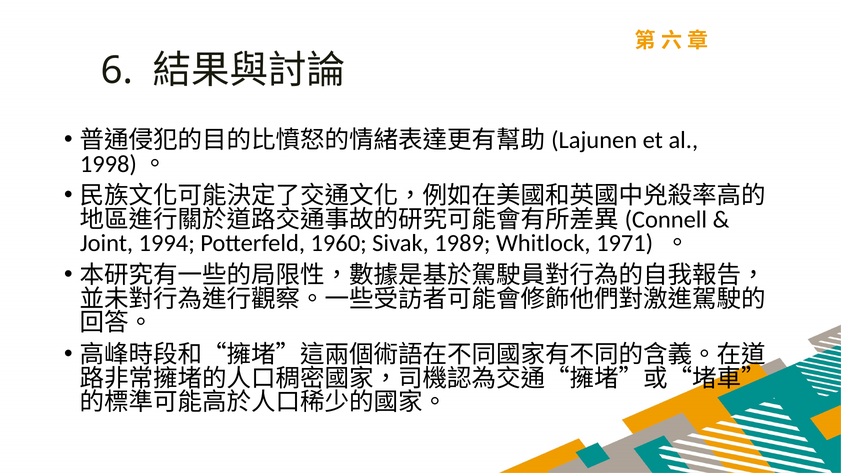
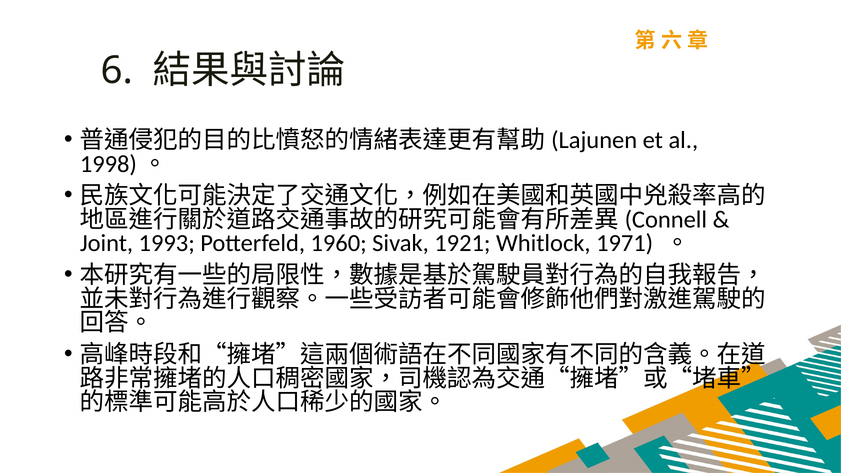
1994: 1994 -> 1993 (167, 243)
1989: 1989 -> 1921 (462, 243)
